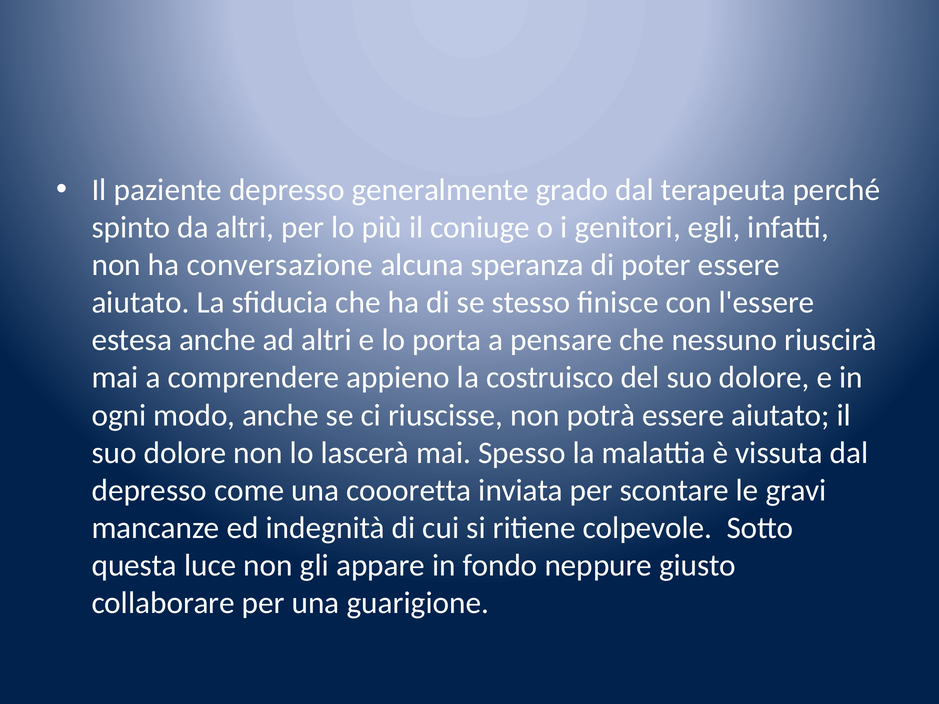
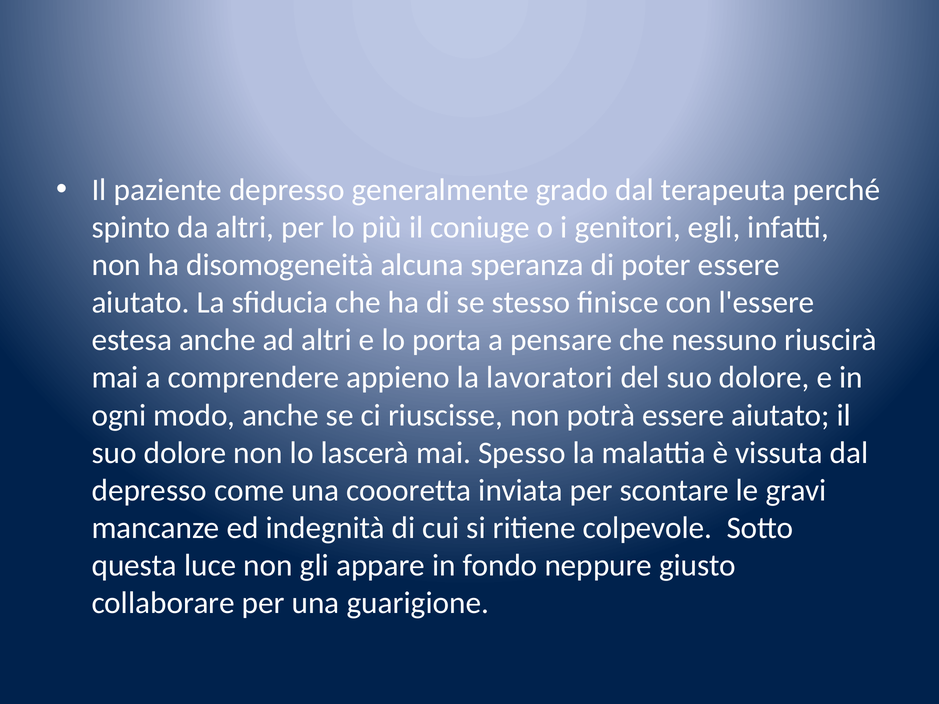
conversazione: conversazione -> disomogeneità (280, 265)
costruisco: costruisco -> lavoratori (550, 378)
